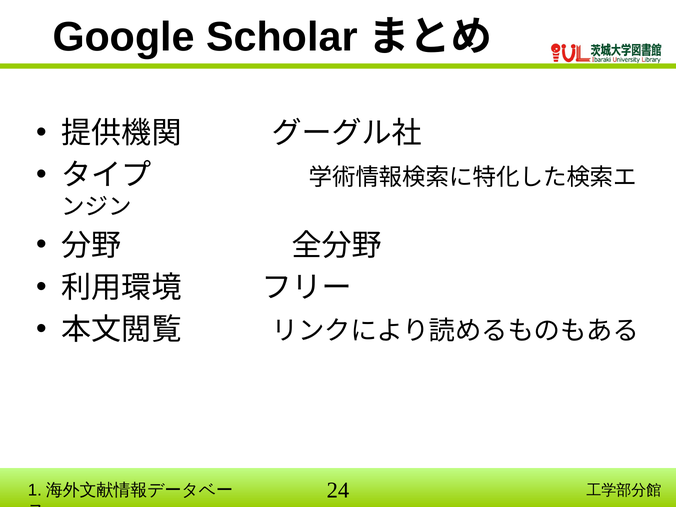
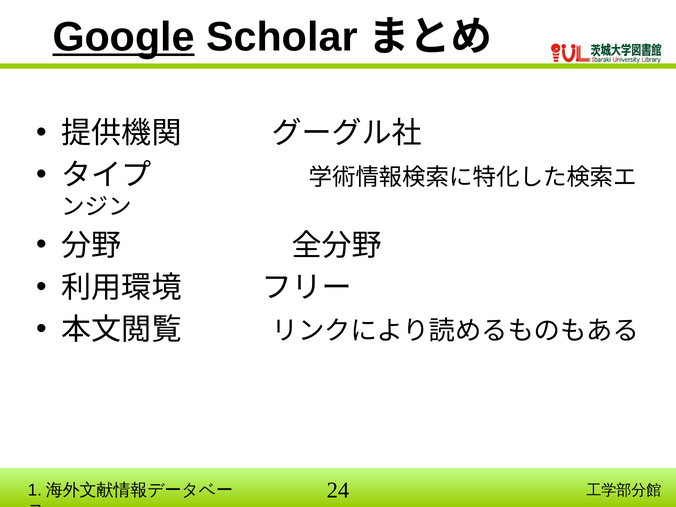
Google underline: none -> present (124, 37)
